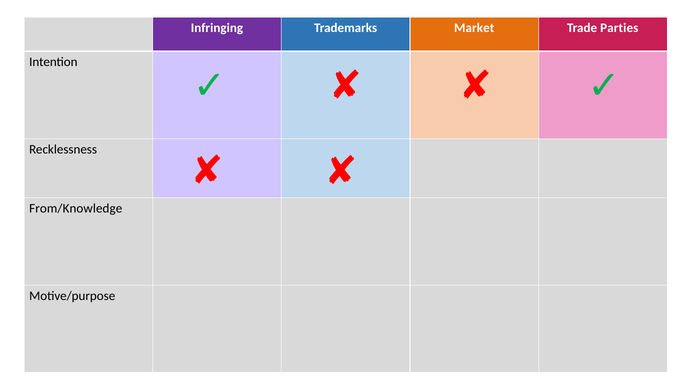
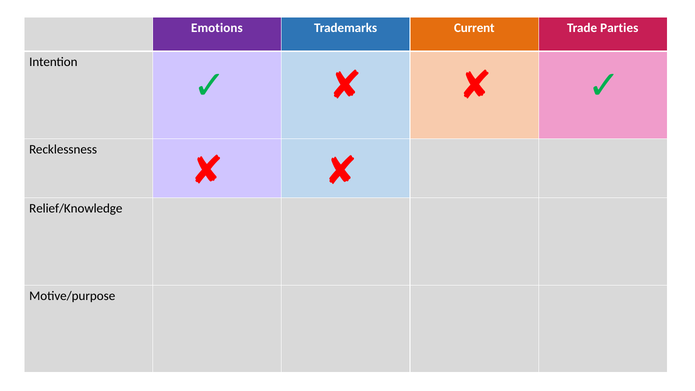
Infringing: Infringing -> Emotions (217, 28)
Market: Market -> Current (474, 28)
From/Knowledge: From/Knowledge -> Relief/Knowledge (76, 208)
